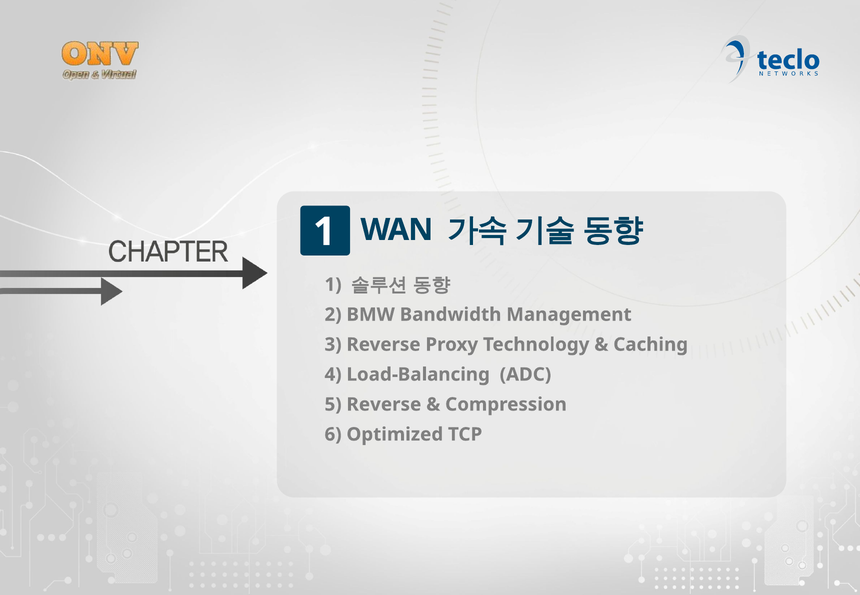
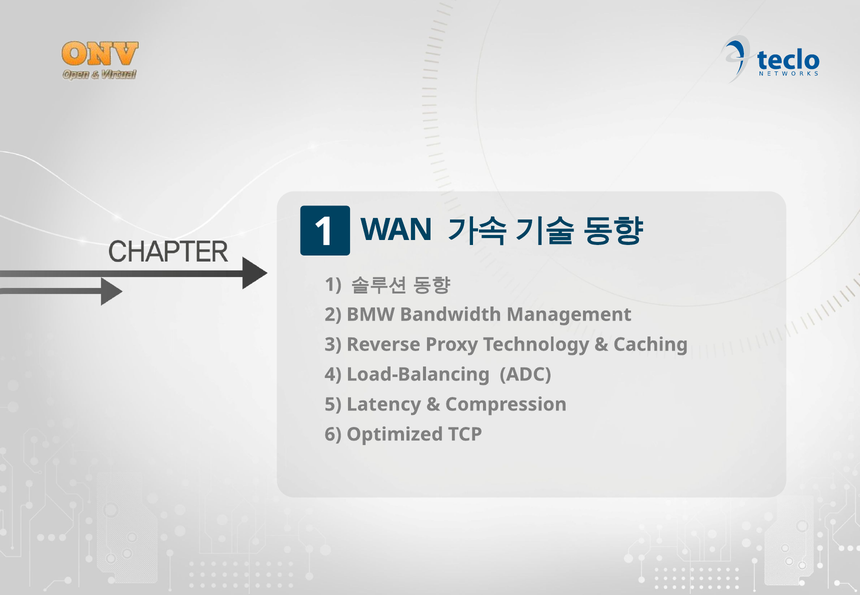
5 Reverse: Reverse -> Latency (384, 405)
